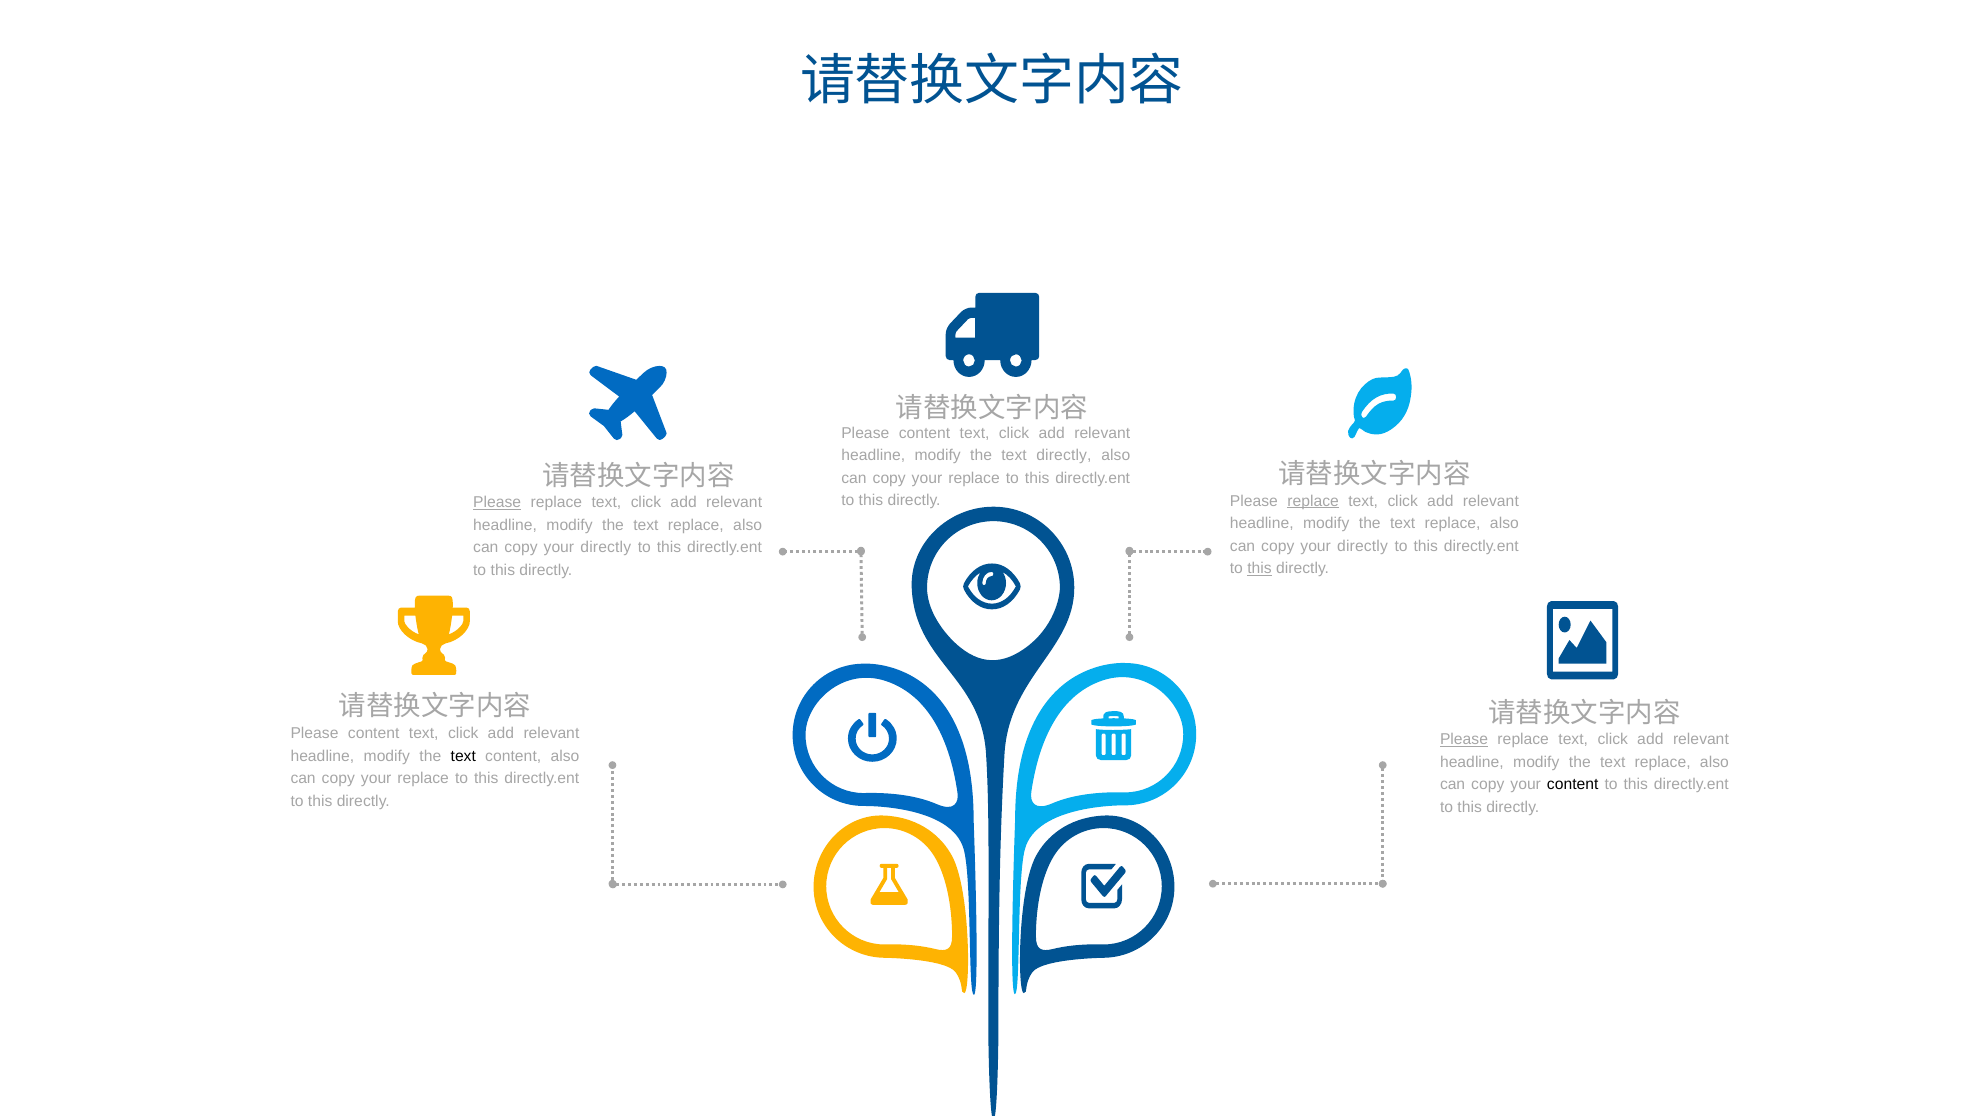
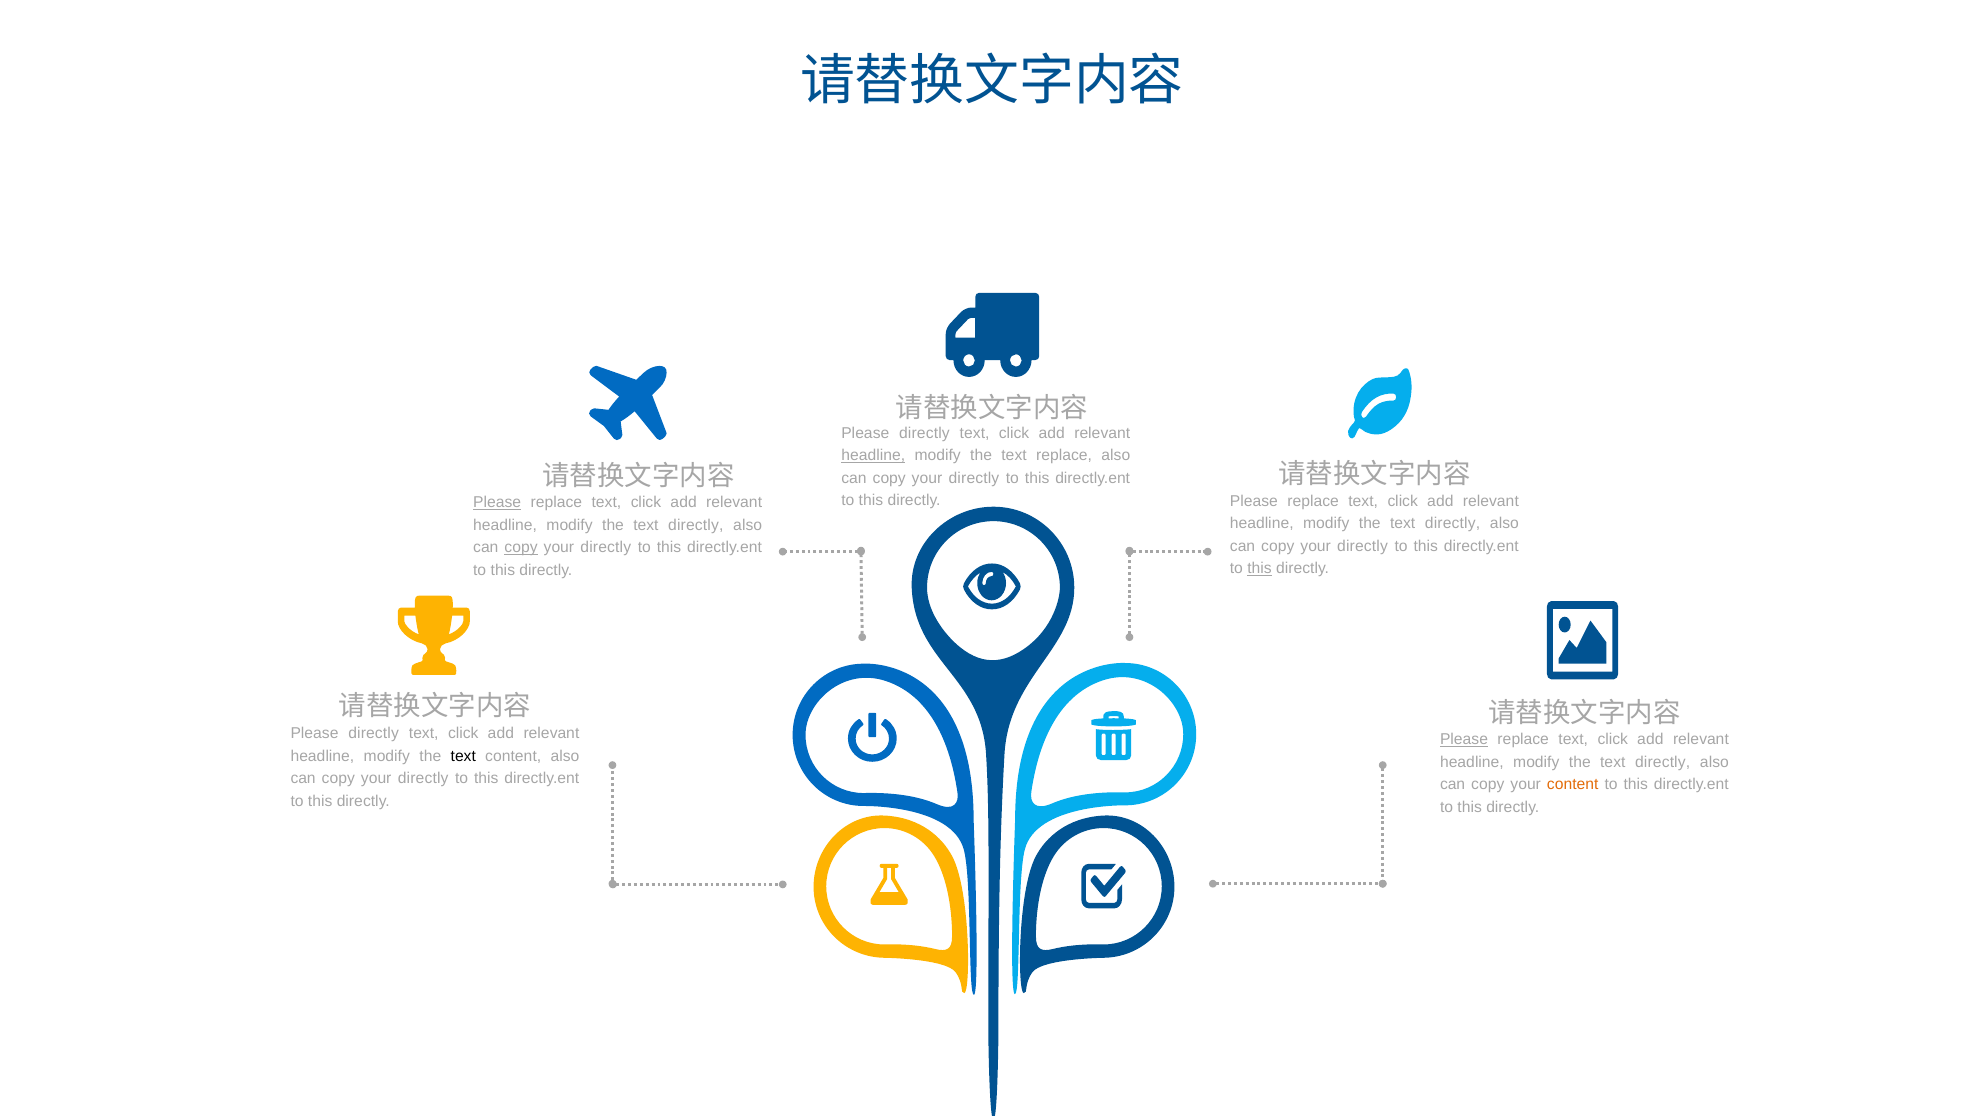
content: content -> directly (924, 433)
headline underline: none -> present (873, 456)
text directly: directly -> replace (1064, 456)
replace: replace -> directly (974, 478)
replace underline: present -> none (1313, 501)
replace: replace -> directly (1453, 523)
replace: replace -> directly (696, 525)
copy underline: none -> present (521, 548)
content: content -> directly (374, 733)
replace: replace -> directly (1663, 762)
replace: replace -> directly (423, 778)
content colour: black -> orange (1573, 785)
